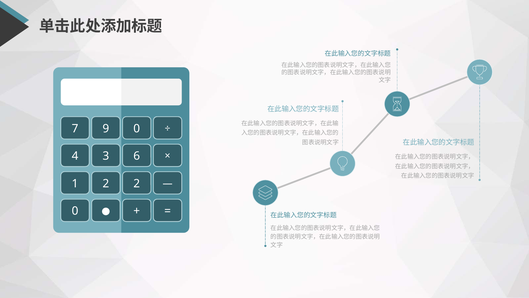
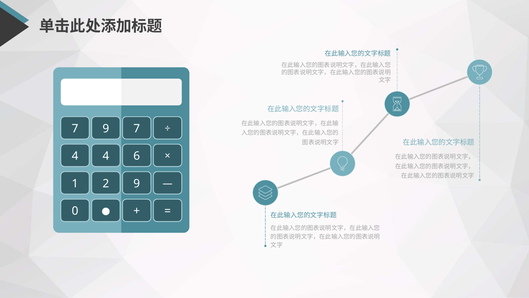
9 0: 0 -> 7 (137, 128)
4 3: 3 -> 4 (106, 156)
2 2: 2 -> 9 (137, 183)
